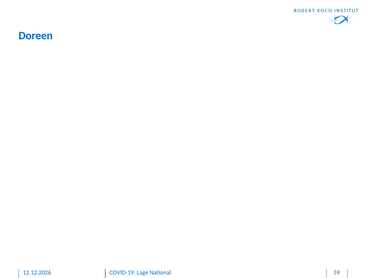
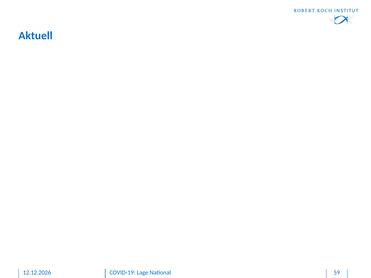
Doreen: Doreen -> Aktuell (36, 36)
